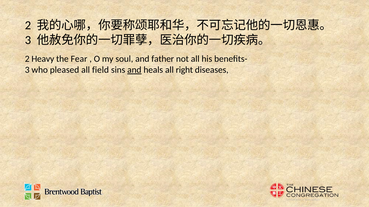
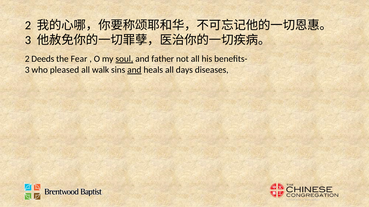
Heavy: Heavy -> Deeds (43, 59)
soul underline: none -> present (124, 59)
field: field -> walk (101, 70)
right: right -> days (184, 70)
